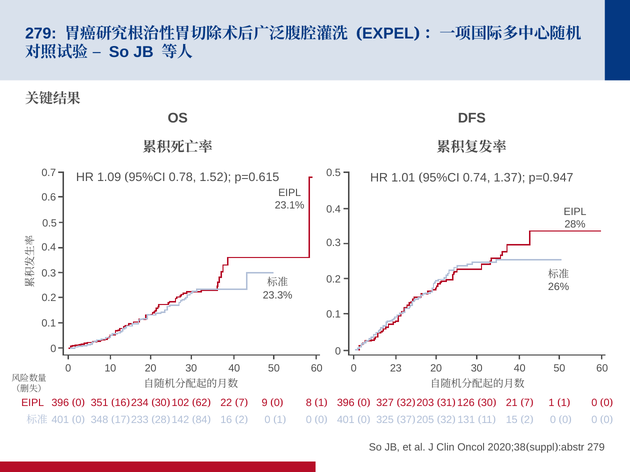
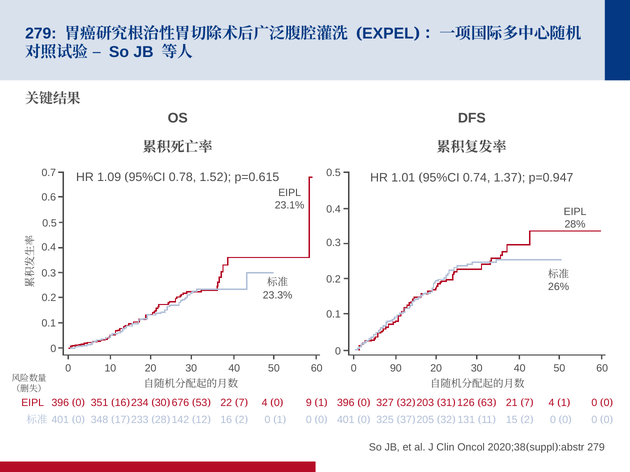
23: 23 -> 90 (396, 369)
102: 102 -> 676 (180, 403)
62: 62 -> 53 (201, 403)
9: 9 -> 4 (265, 403)
8: 8 -> 9 (309, 403)
30: 30 -> 63 (487, 403)
1: 1 -> 4 (552, 403)
84: 84 -> 12 (201, 420)
